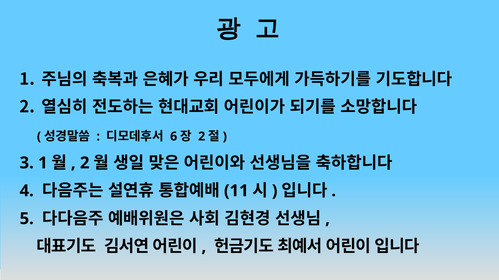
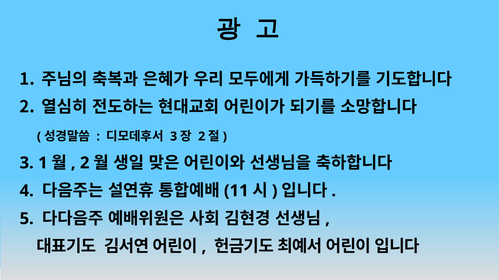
6: 6 -> 3 (174, 137)
